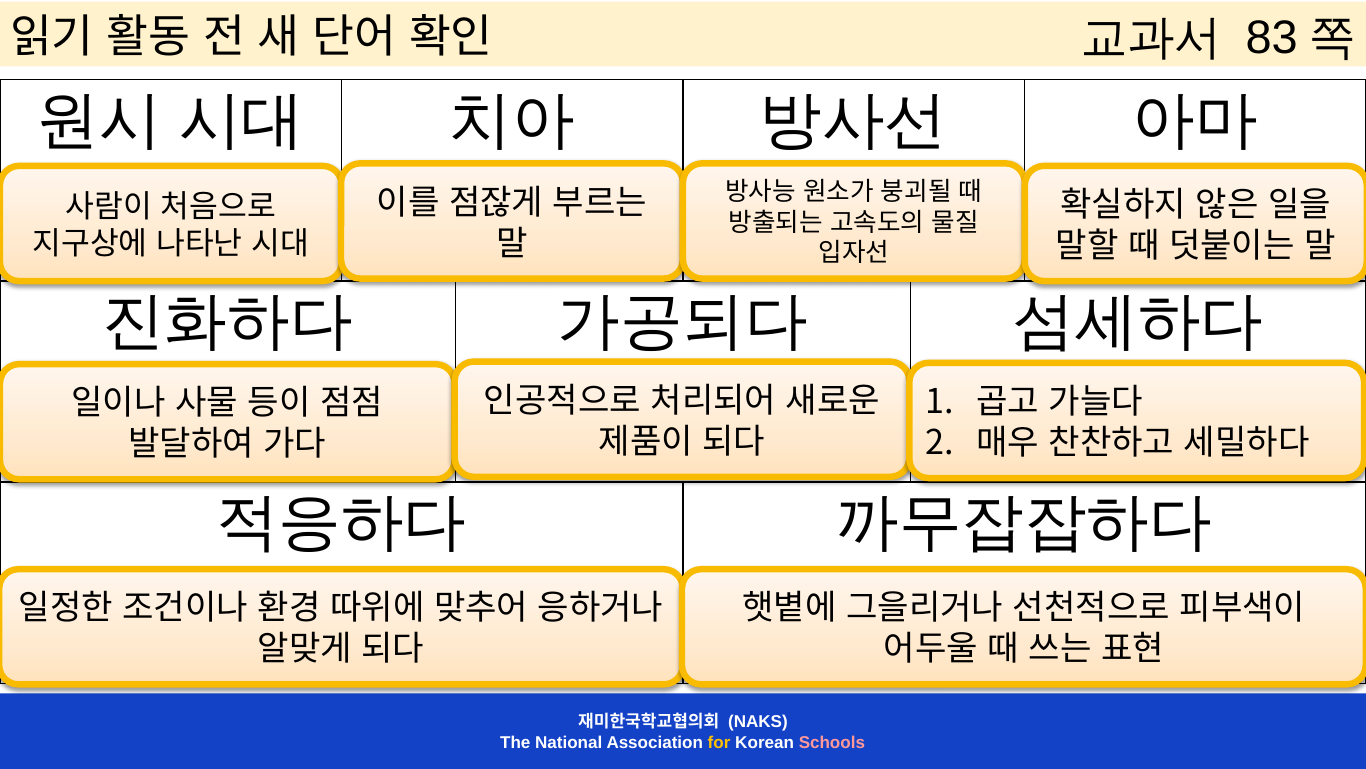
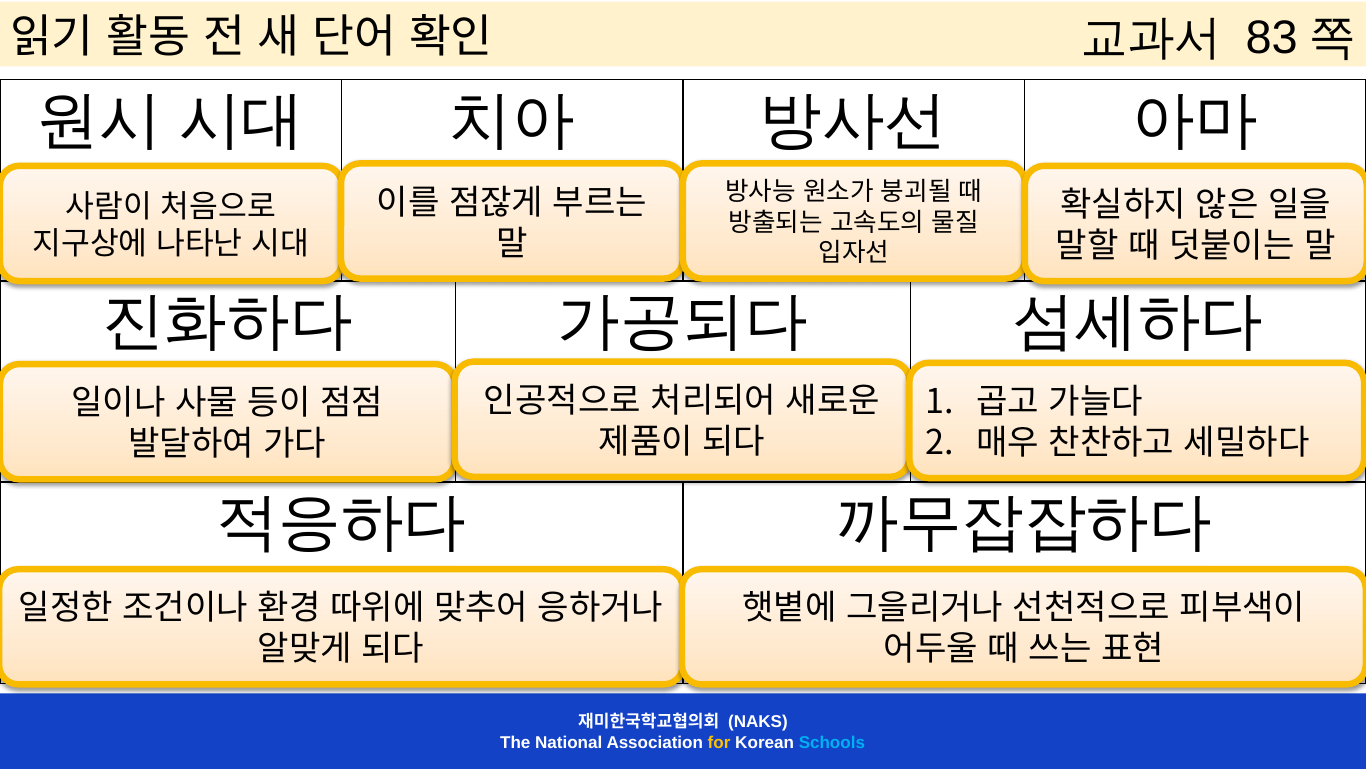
Schools colour: pink -> light blue (832, 742)
